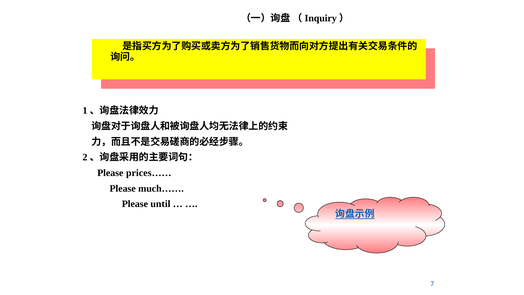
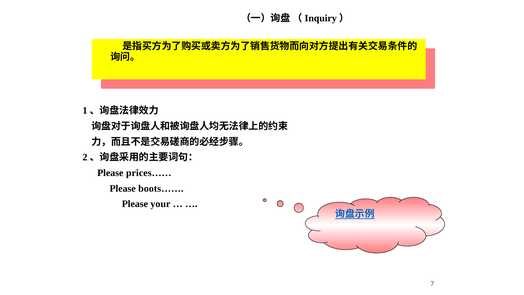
much……: much…… -> boots…… (161, 188)
until: until -> your (160, 204)
